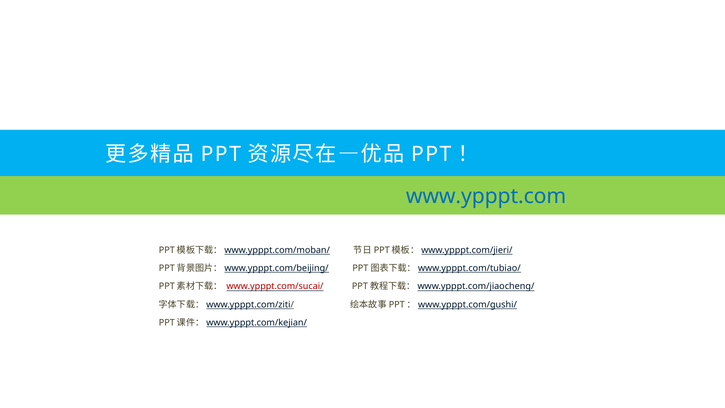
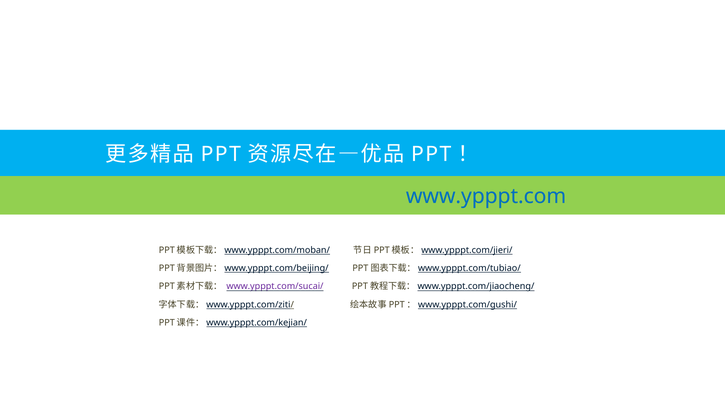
www.ypppt.com/sucai/ colour: red -> purple (275, 286)
